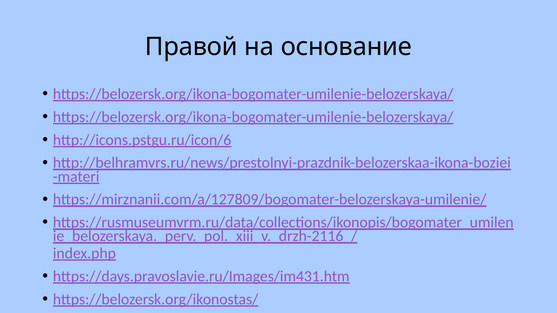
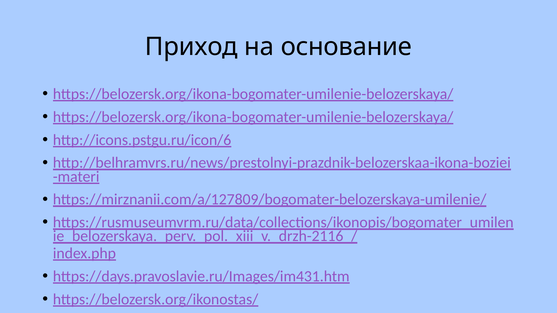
Правой: Правой -> Приход (191, 47)
